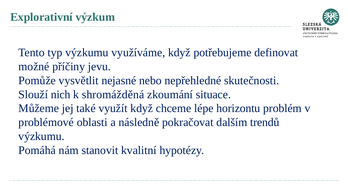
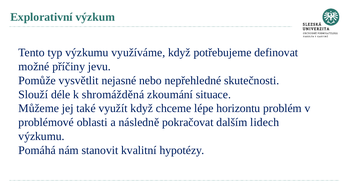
nich: nich -> déle (61, 94)
trendů: trendů -> lidech (265, 122)
